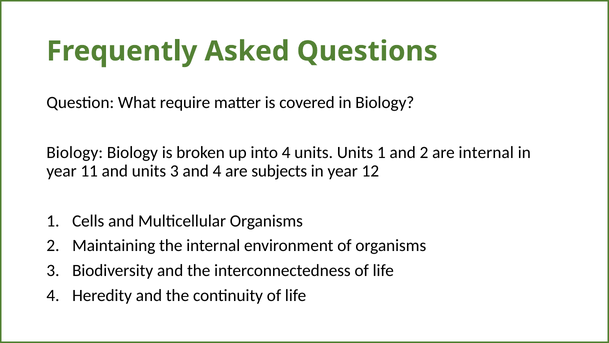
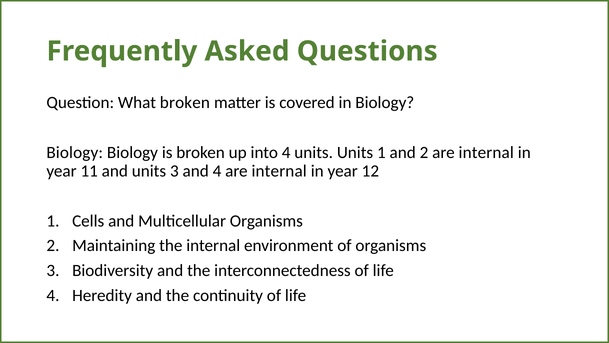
What require: require -> broken (185, 103)
4 are subjects: subjects -> internal (279, 171)
